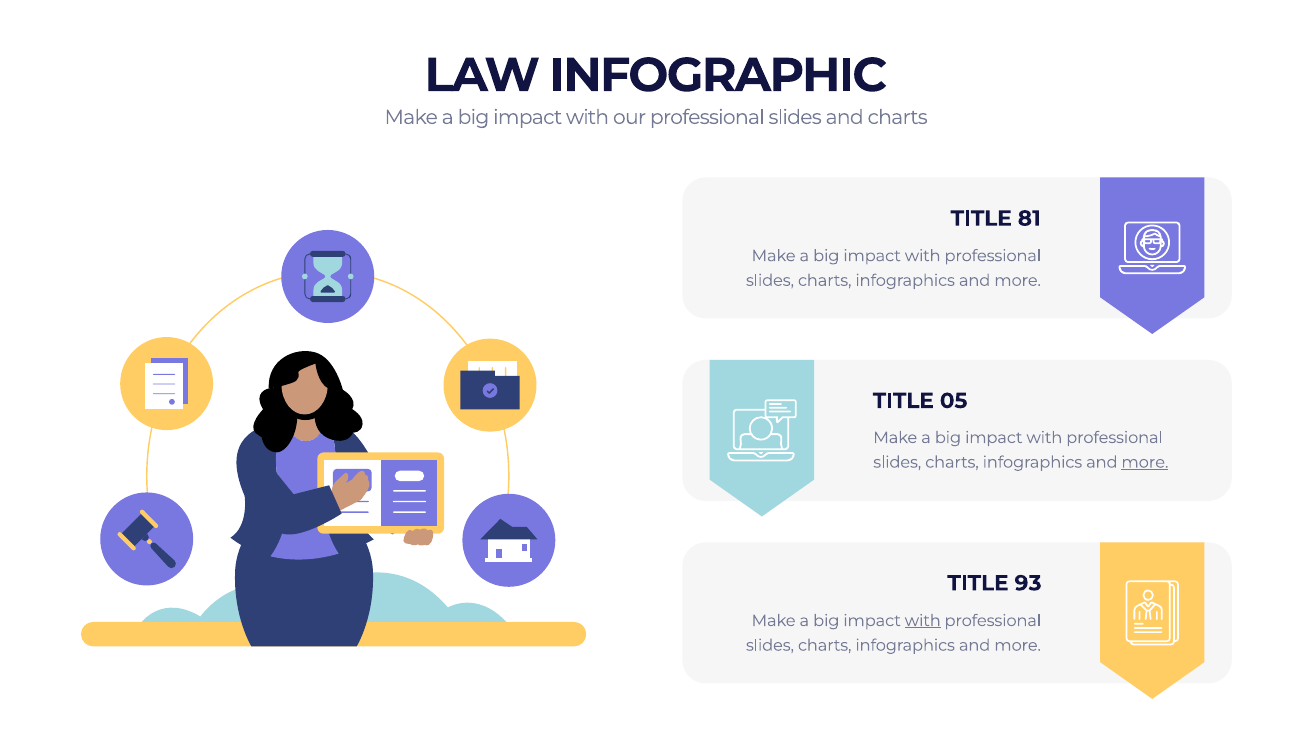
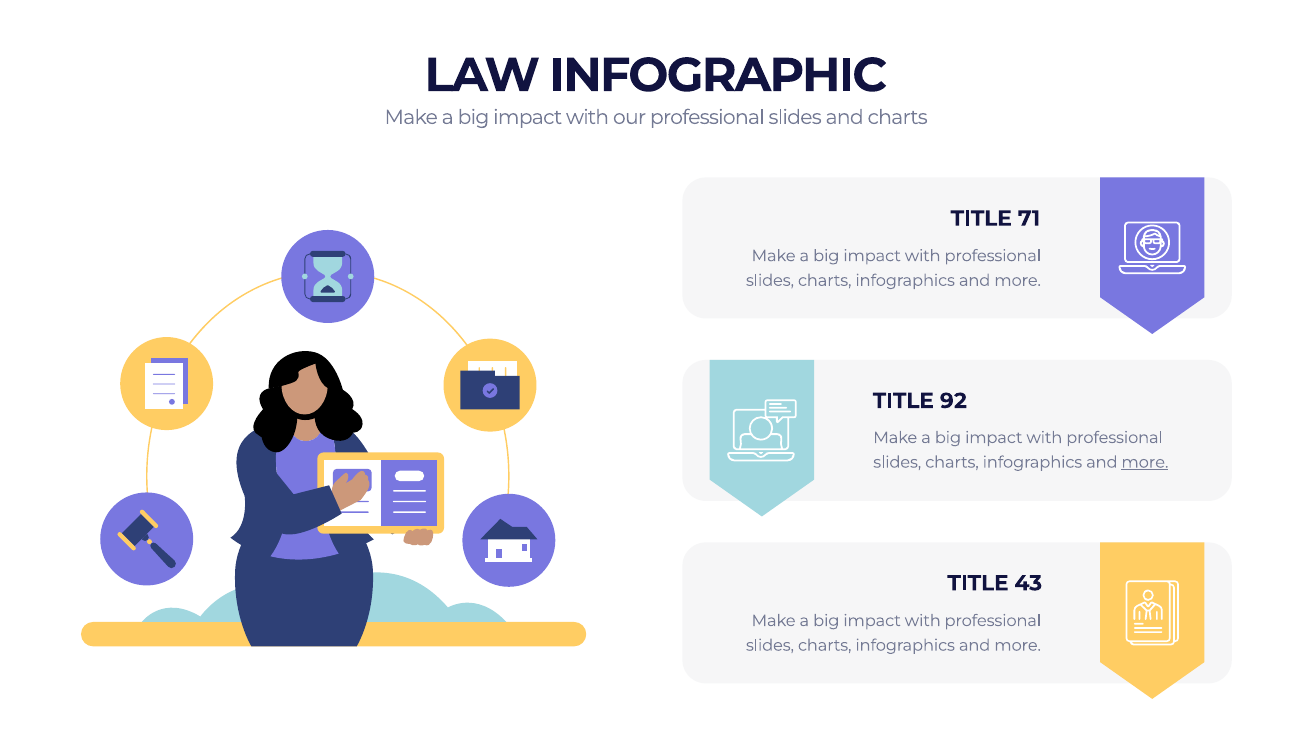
81: 81 -> 71 (1029, 218)
05: 05 -> 92 (953, 401)
93: 93 -> 43 (1028, 583)
with underline: present -> none (923, 620)
